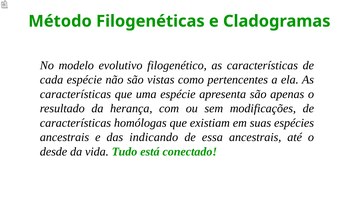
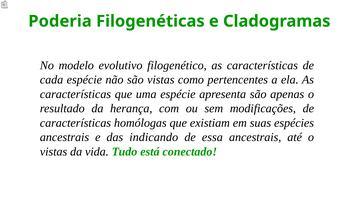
Método: Método -> Poderia (60, 21)
desde: desde -> vistas (54, 152)
